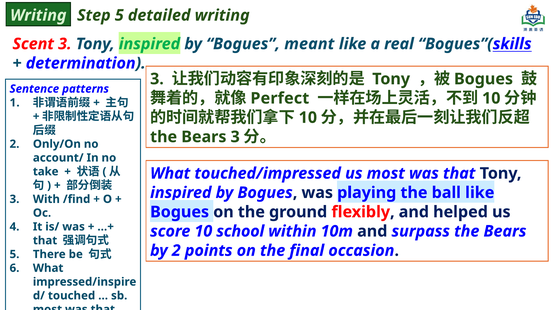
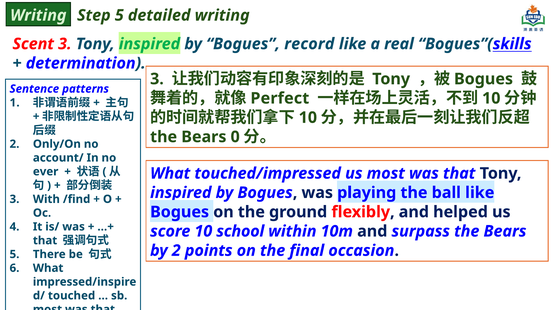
meant: meant -> record (309, 44)
Bears 3: 3 -> 0 (235, 137)
take: take -> ever (46, 172)
